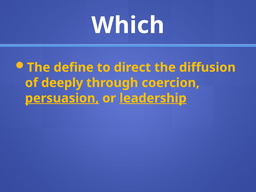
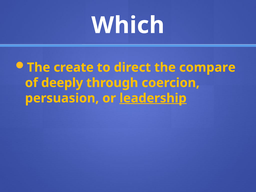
define: define -> create (74, 67)
diffusion: diffusion -> compare (207, 67)
persuasion underline: present -> none (62, 98)
